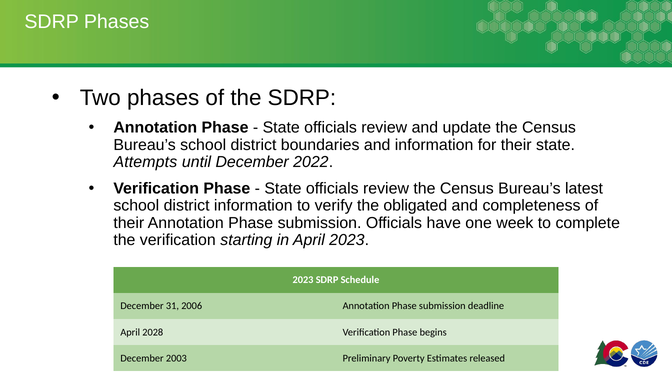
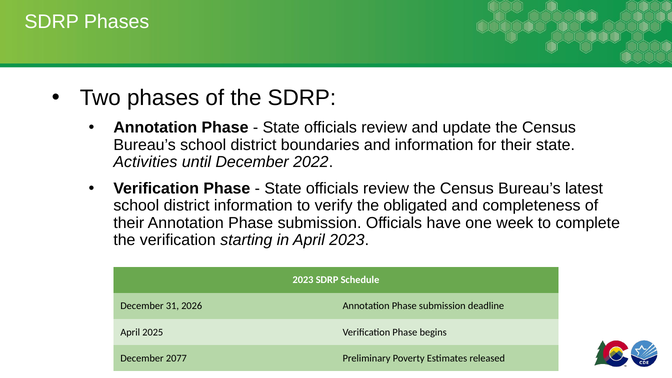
Attempts: Attempts -> Activities (145, 162)
2006: 2006 -> 2026 (192, 306)
2028: 2028 -> 2025 (153, 332)
2003: 2003 -> 2077 (176, 358)
